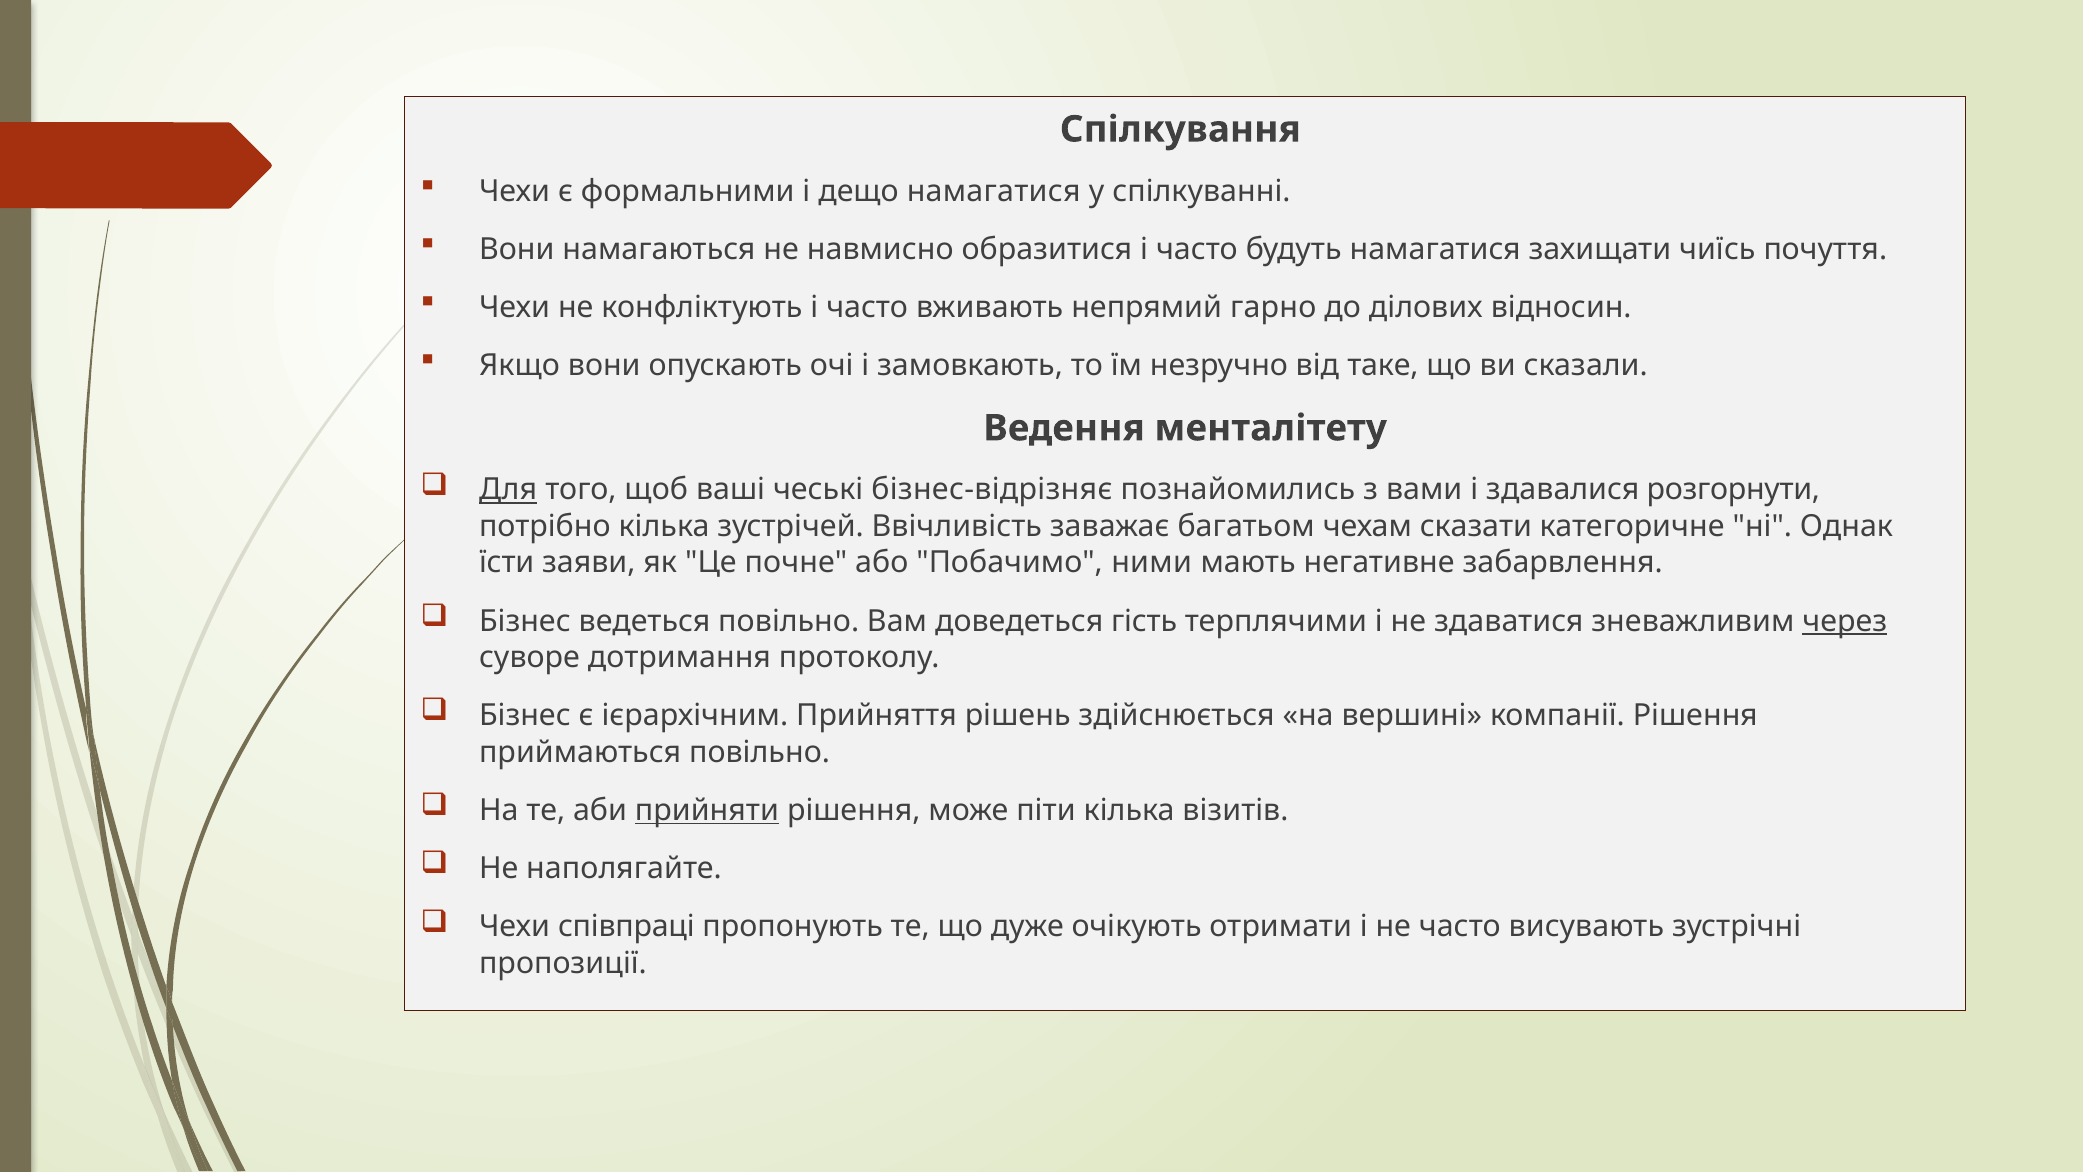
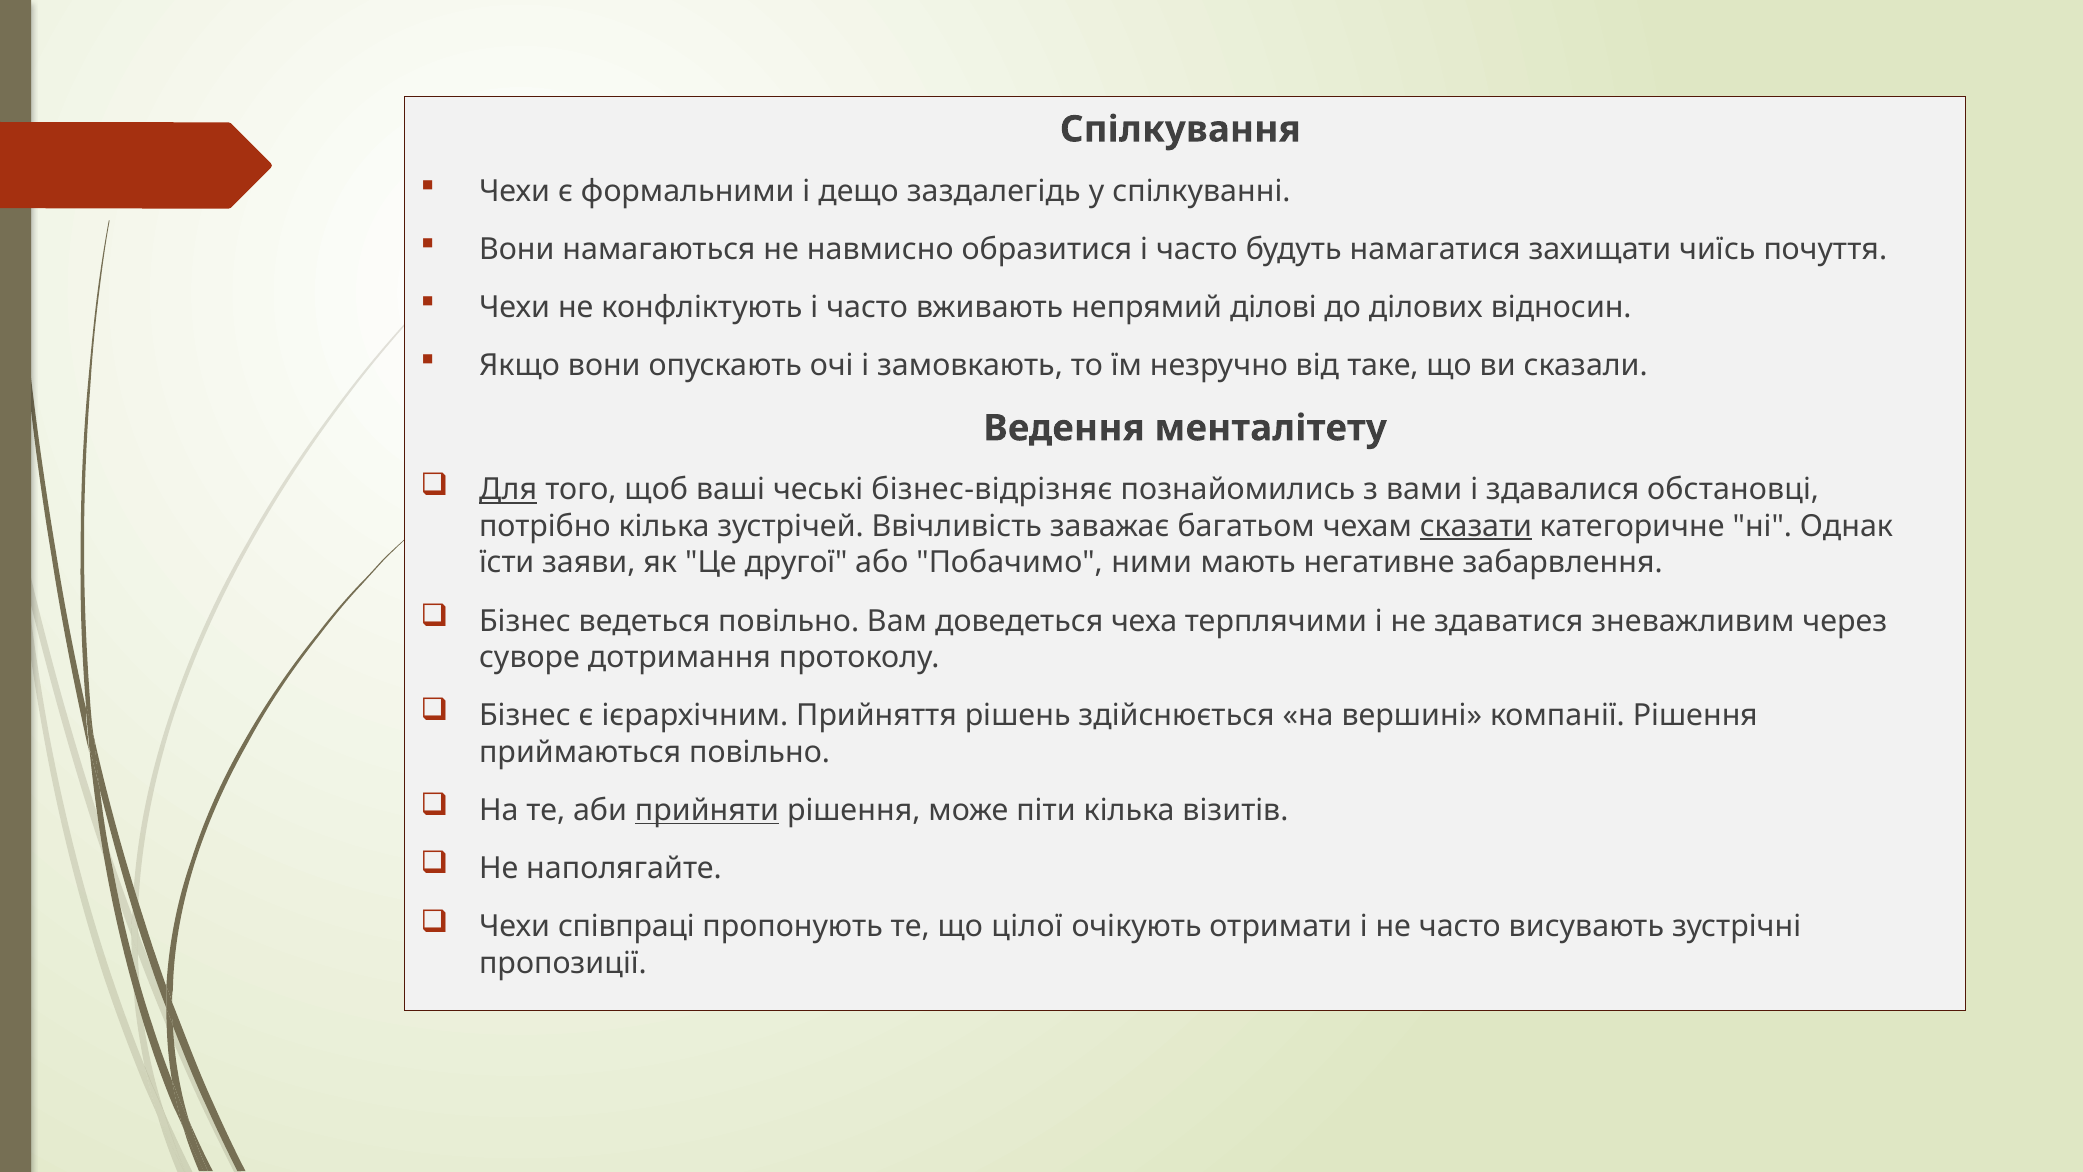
дещо намагатися: намагатися -> заздалегідь (994, 191)
гарно: гарно -> ділові (1273, 307)
розгорнути: розгорнути -> обстановці (1733, 490)
сказати underline: none -> present (1476, 526)
почне: почне -> другої (796, 563)
гість: гість -> чеха (1144, 621)
через underline: present -> none (1845, 621)
дуже: дуже -> цілої (1027, 927)
